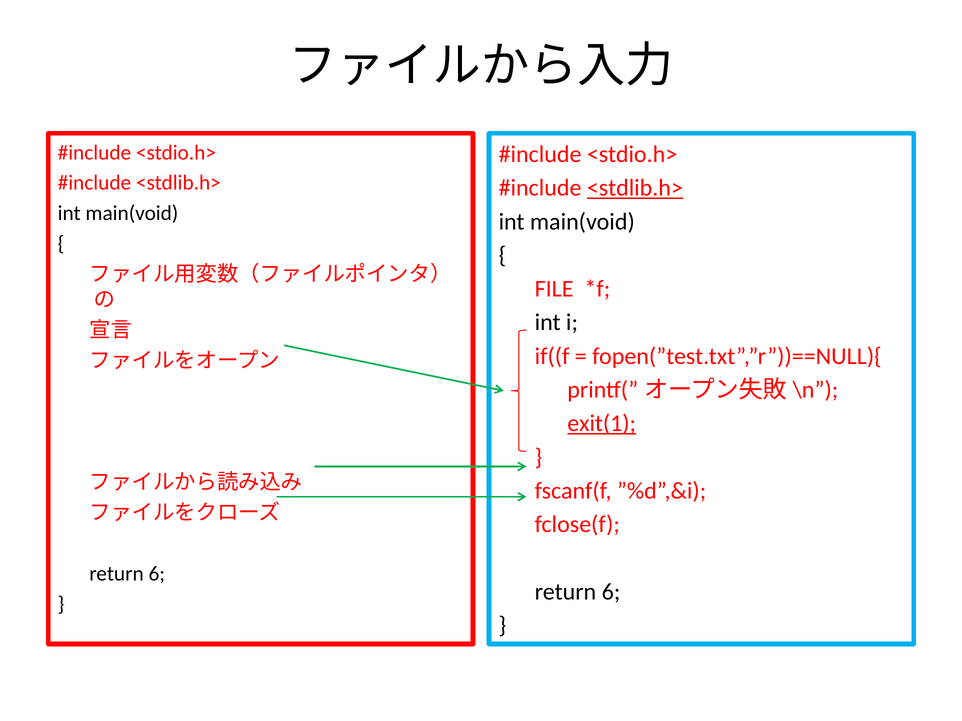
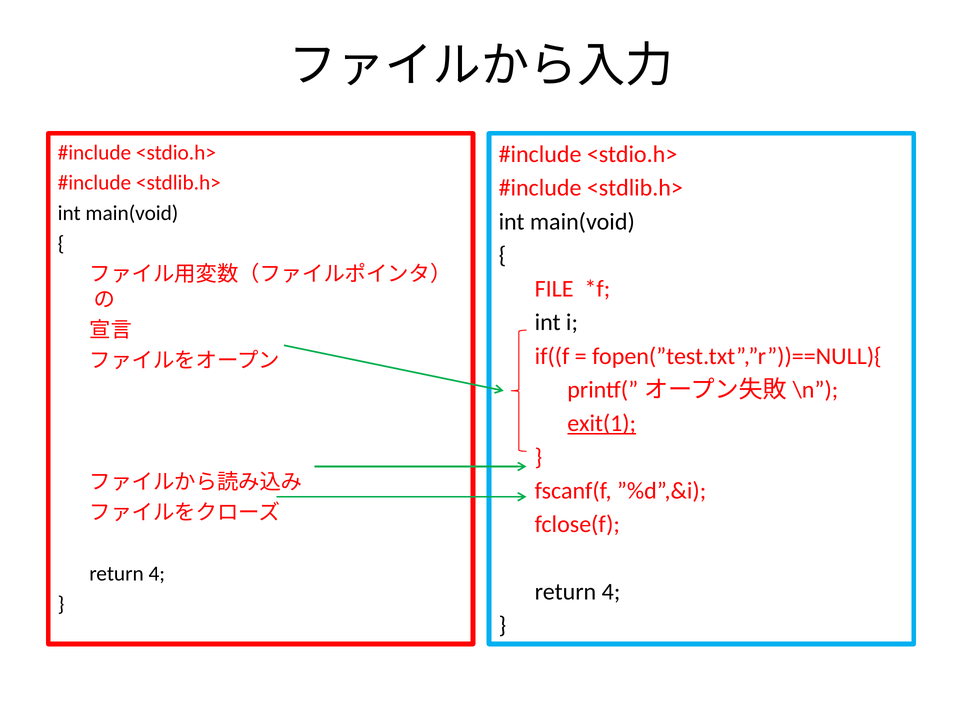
<stdlib.h> underline: present -> none (635, 188)
6: 6 -> 4 (157, 574)
6: 6 -> 4 (611, 592)
